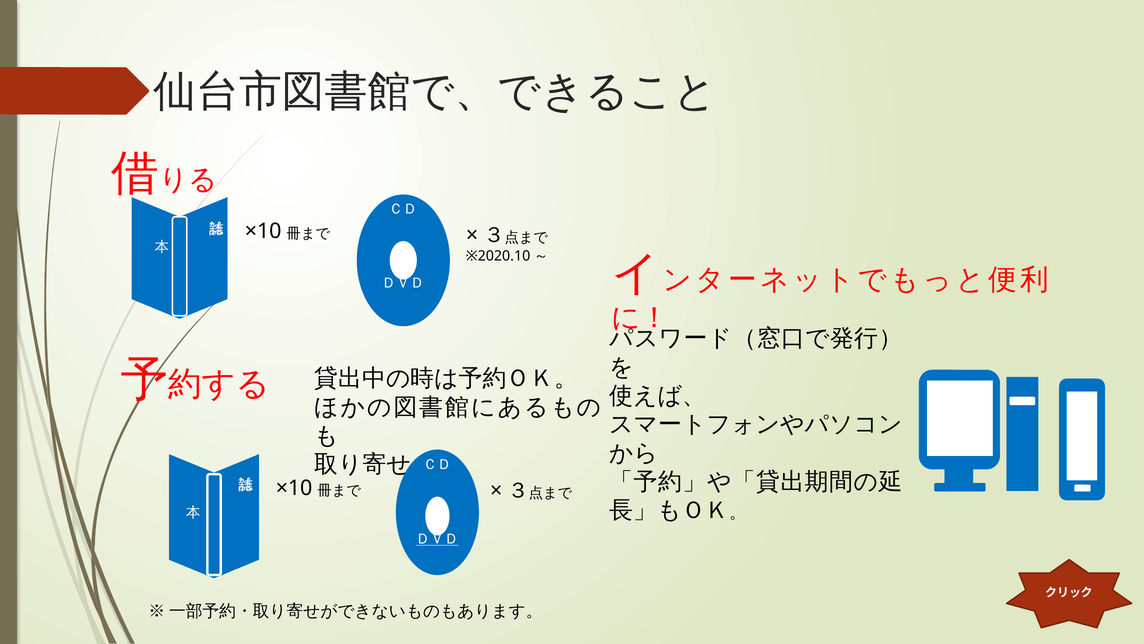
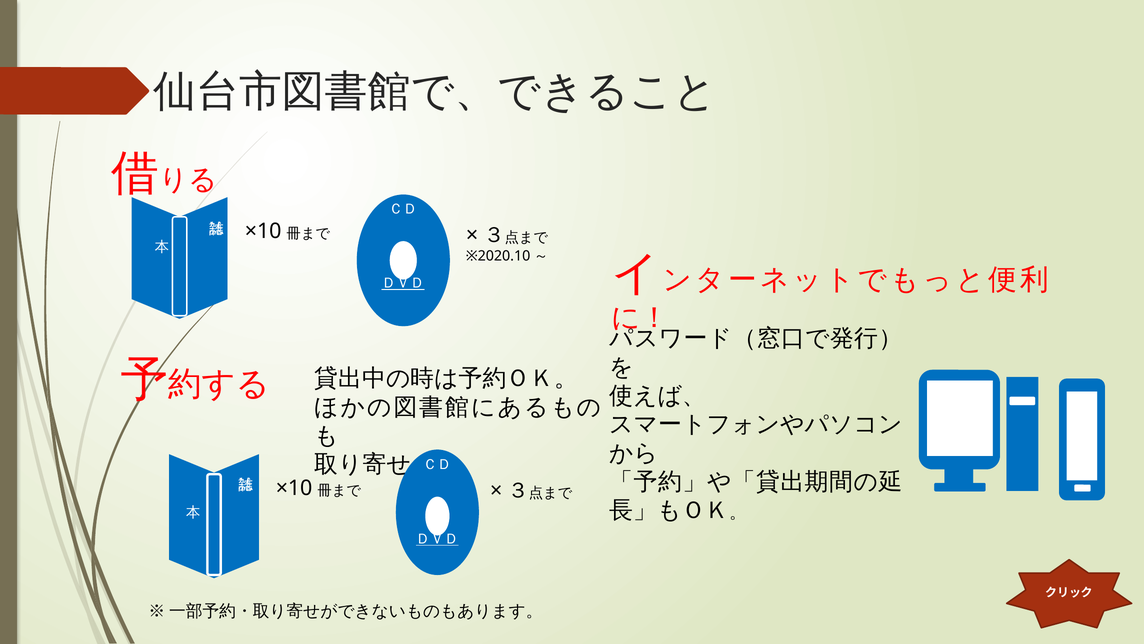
ＤＶＤ underline: none -> present (403, 283)
